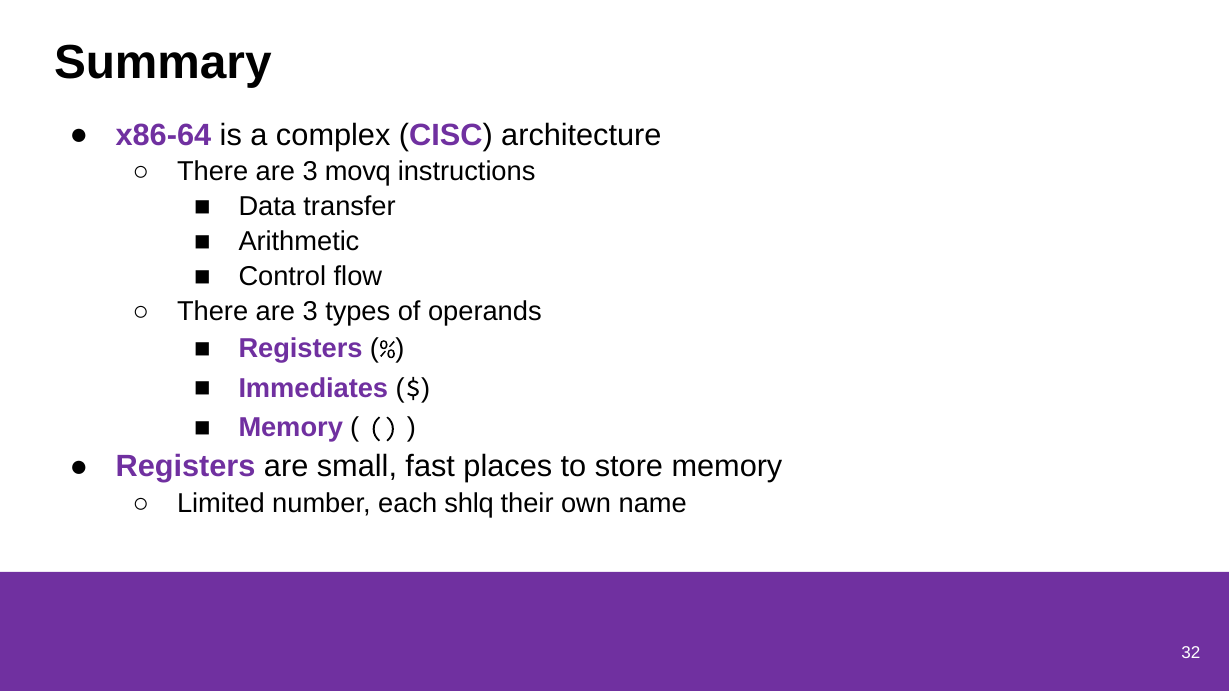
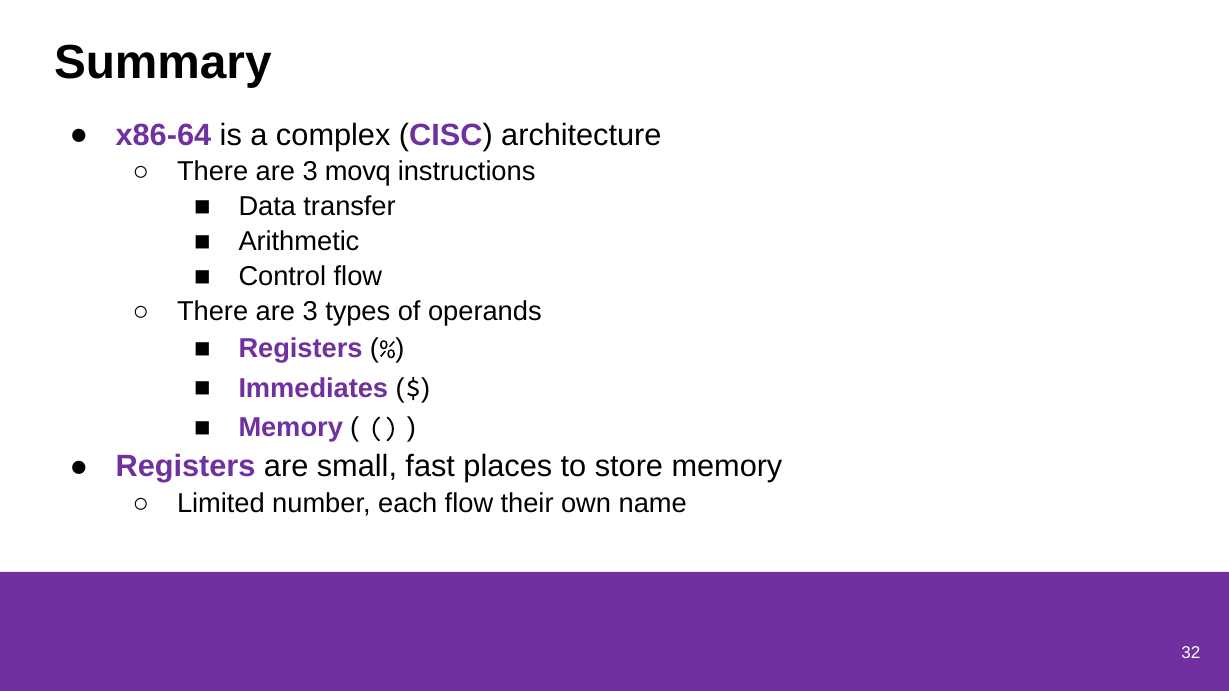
each shlq: shlq -> flow (469, 504)
